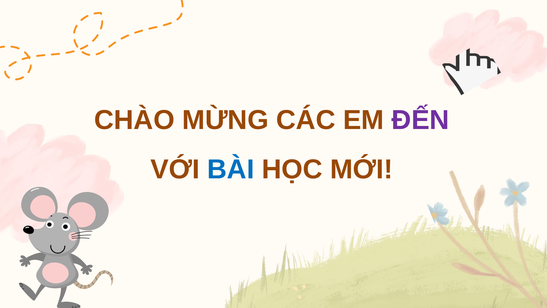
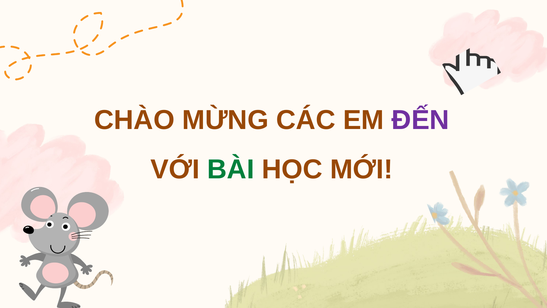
BÀI colour: blue -> green (231, 169)
